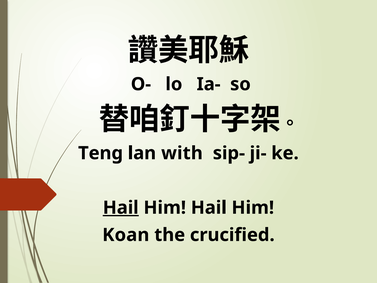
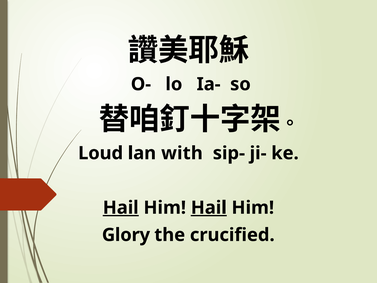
Teng: Teng -> Loud (101, 153)
Hail underline: none -> present (209, 208)
Koan: Koan -> Glory (126, 235)
